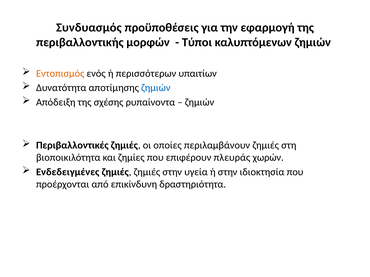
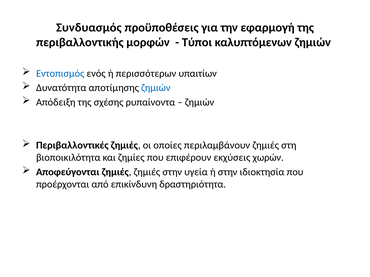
Εντοπισμός colour: orange -> blue (60, 74)
πλευράς: πλευράς -> εκχύσεις (232, 158)
Ενδεδειγμένες: Ενδεδειγμένες -> Αποφεύγονται (68, 172)
